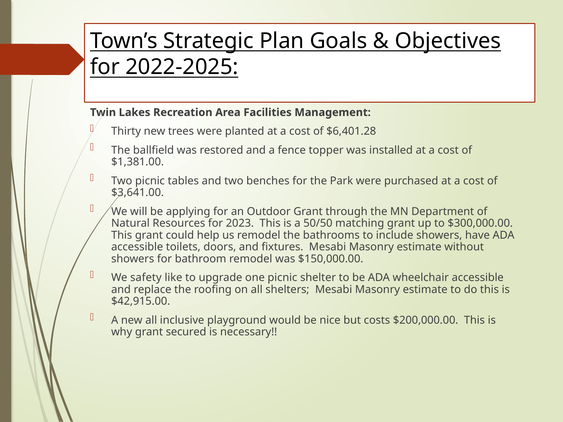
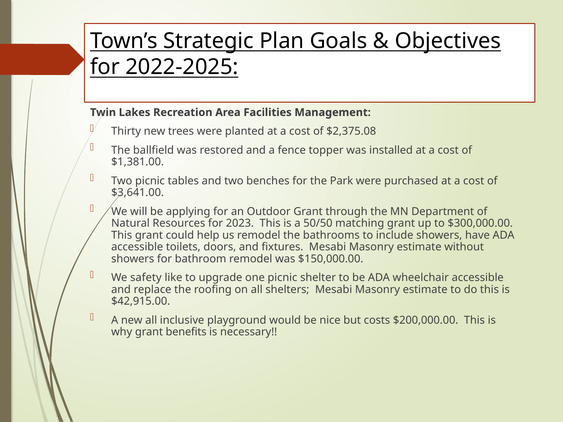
$6,401.28: $6,401.28 -> $2,375.08 (351, 131)
secured: secured -> benefits (186, 332)
